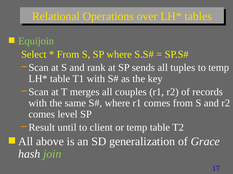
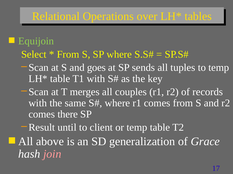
rank: rank -> goes (96, 68)
level: level -> there (68, 115)
join colour: light green -> pink (52, 155)
